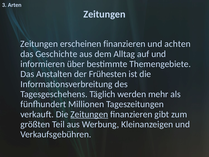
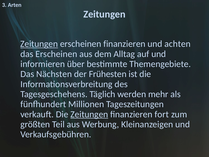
Zeitungen underline: none -> present (39, 44)
das Geschichte: Geschichte -> Erscheinen (56, 54)
Anstalten: Anstalten -> Nächsten (54, 74)
gibt: gibt -> fort (162, 114)
